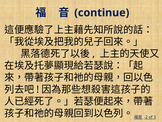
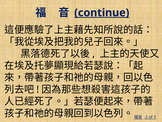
continue underline: none -> present (102, 13)
